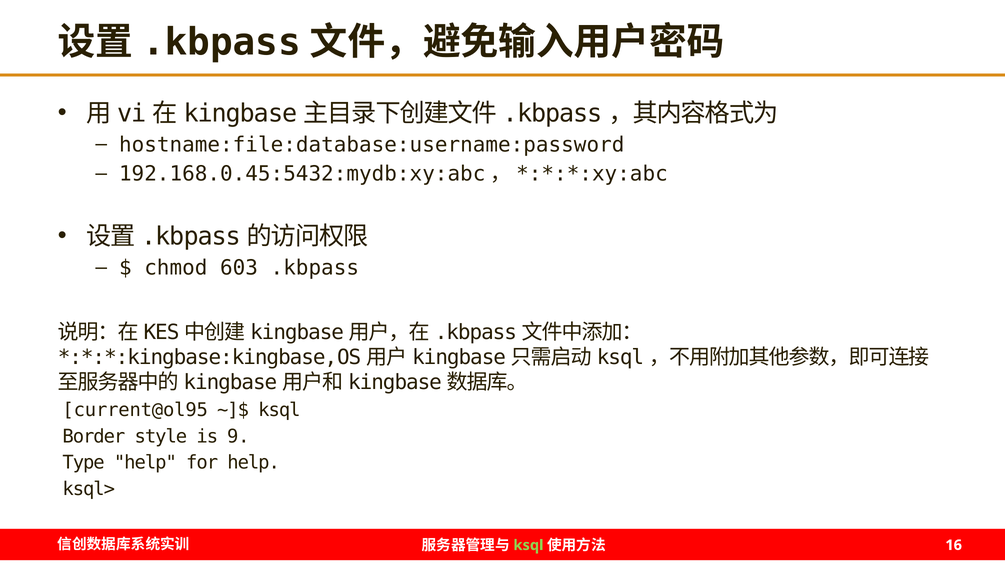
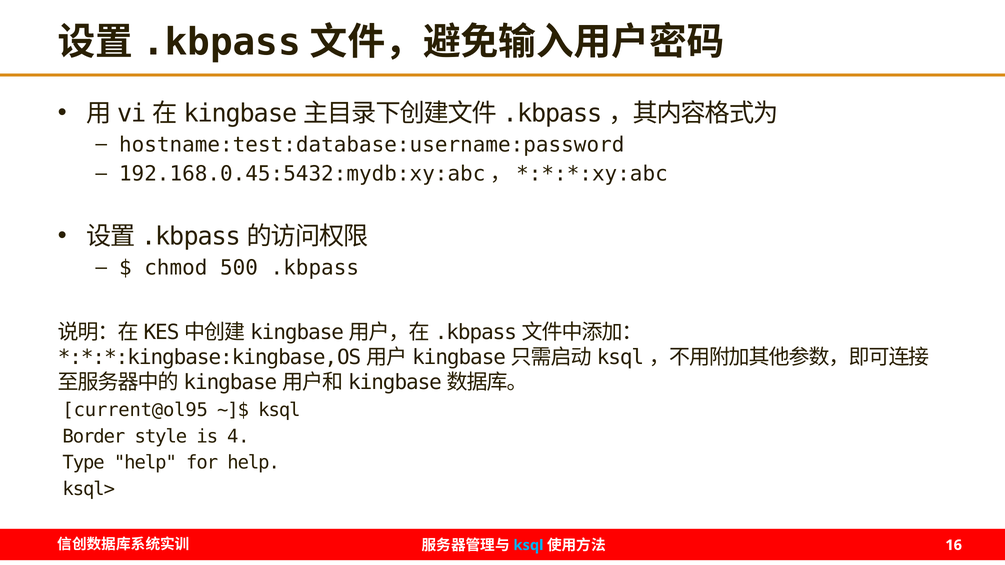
hostname:file:database:username:password: hostname:file:database:username:password -> hostname:test:database:username:password (372, 145)
603: 603 -> 500 (239, 268)
9: 9 -> 4 (238, 437)
ksql colour: light green -> light blue (528, 545)
